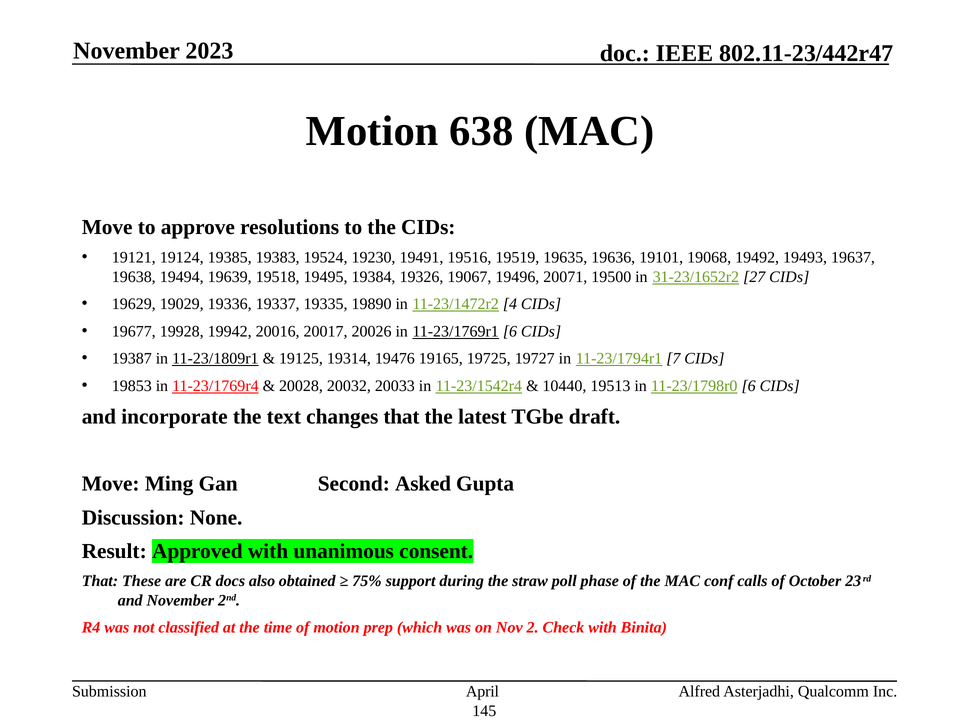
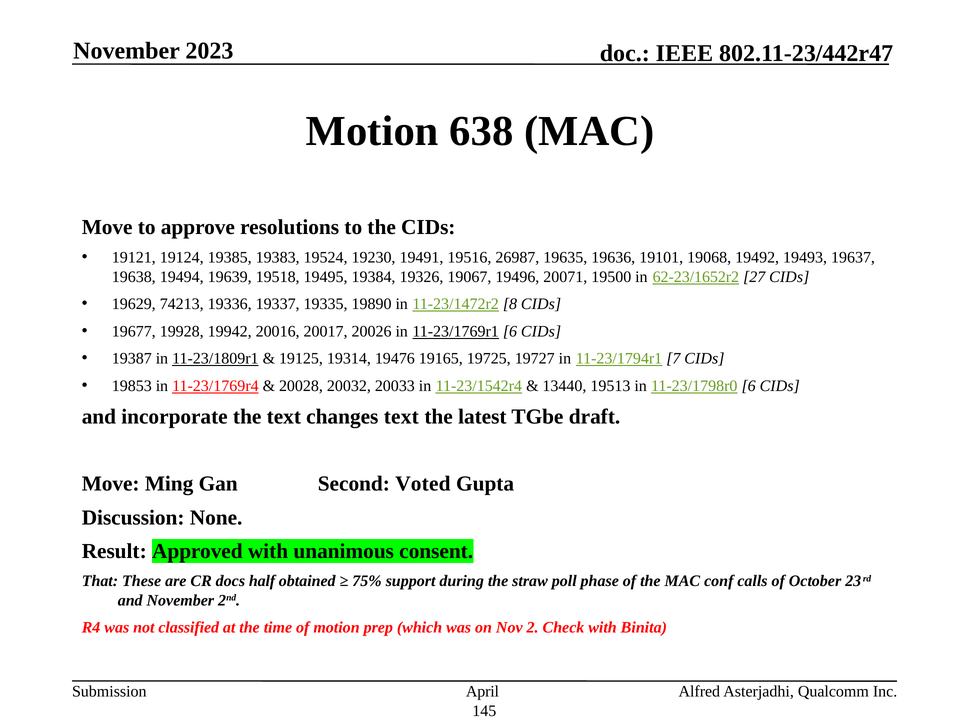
19519: 19519 -> 26987 (517, 257)
31-23/1652r2: 31-23/1652r2 -> 62-23/1652r2 (696, 277)
19029: 19029 -> 74213 (182, 304)
4: 4 -> 8 (510, 304)
10440: 10440 -> 13440 (564, 386)
changes that: that -> text (401, 416)
Asked: Asked -> Voted (423, 484)
also: also -> half (262, 581)
